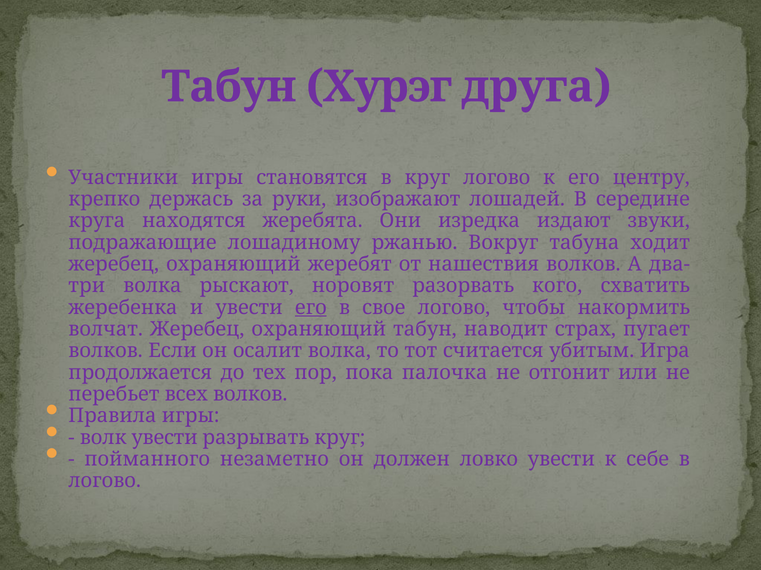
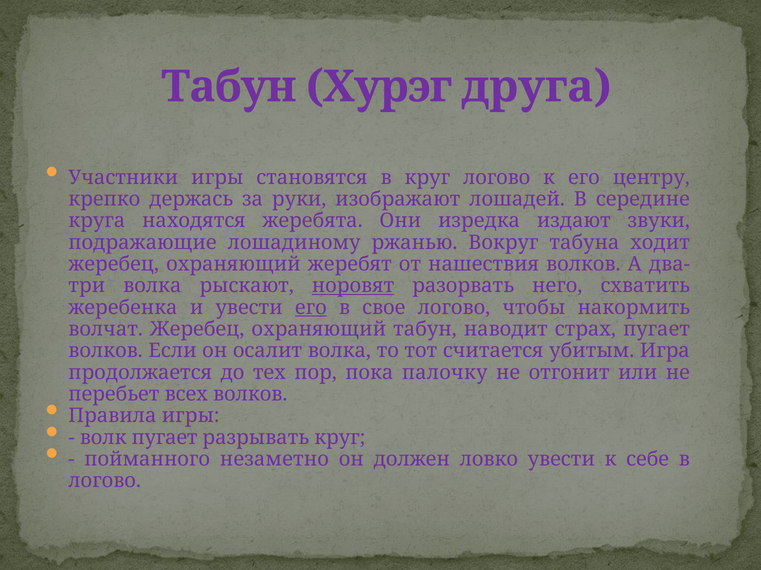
норовят underline: none -> present (353, 286)
кого: кого -> него (557, 286)
палочка: палочка -> палочку (445, 373)
волк увести: увести -> пугает (165, 438)
